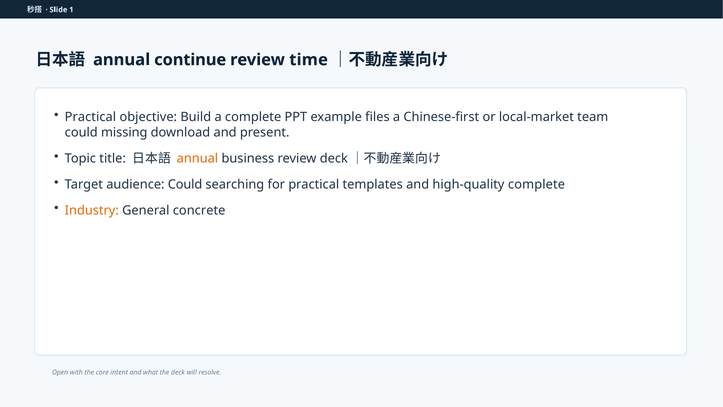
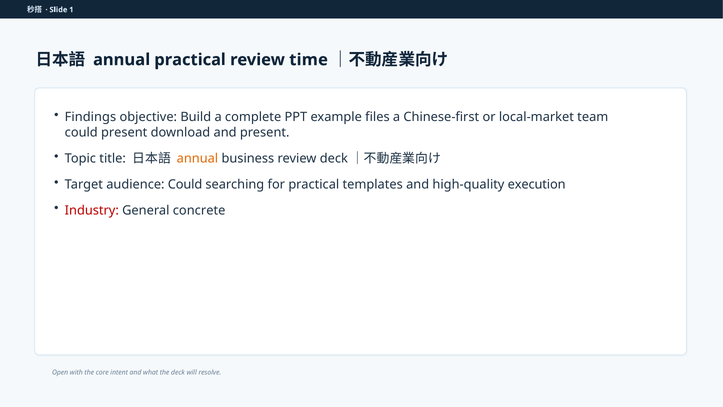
annual continue: continue -> practical (190, 60)
Practical: Practical -> Findings (90, 117)
could missing: missing -> present (124, 132)
high-quality complete: complete -> execution (537, 184)
Industry colour: orange -> red (92, 210)
